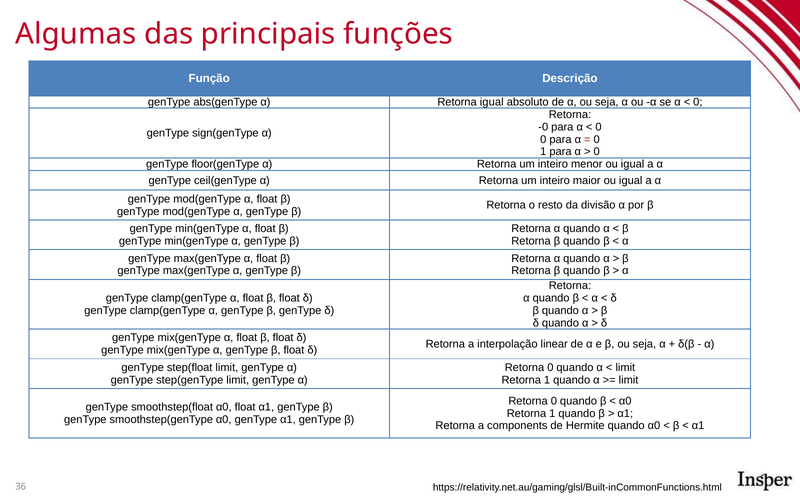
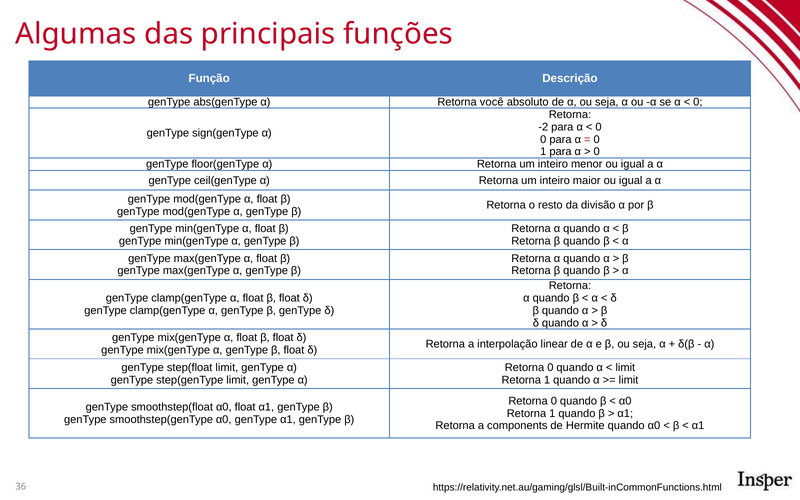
Retorna igual: igual -> você (492, 102)
-0: -0 -> -2 (543, 127)
